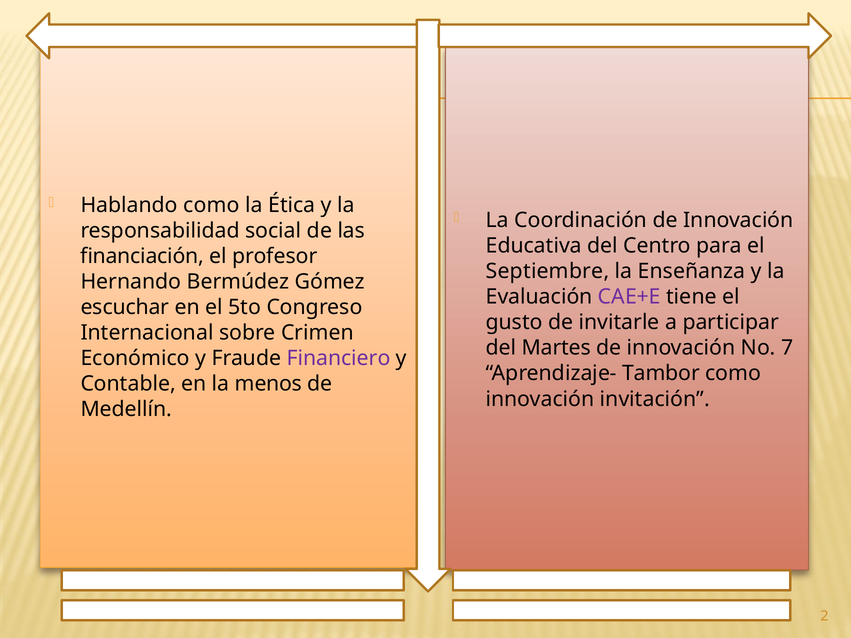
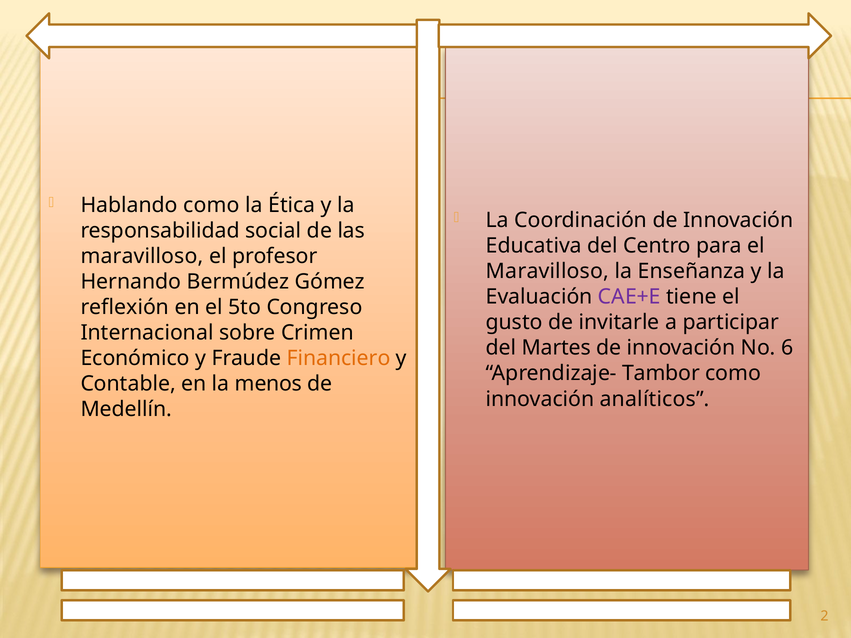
financiación: financiación -> maravilloso (142, 256)
Septiembre: Septiembre -> Maravilloso (547, 271)
escuchar: escuchar -> reflexión (125, 307)
7: 7 -> 6 (787, 348)
Financiero colour: purple -> orange (339, 358)
invitación: invitación -> analíticos (655, 399)
